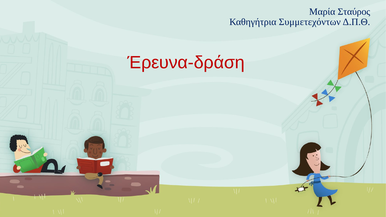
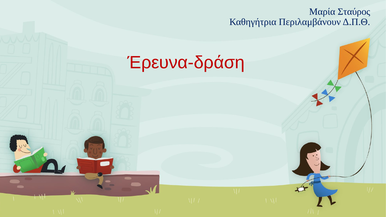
Συμμετεχόντων: Συμμετεχόντων -> Περιλαμβάνουν (310, 22)
